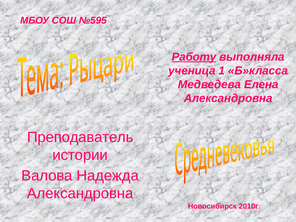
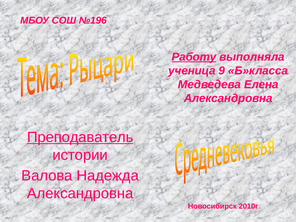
№595: №595 -> №196 (93, 20)
1: 1 -> 9 (222, 71)
Преподаватель underline: none -> present (80, 137)
